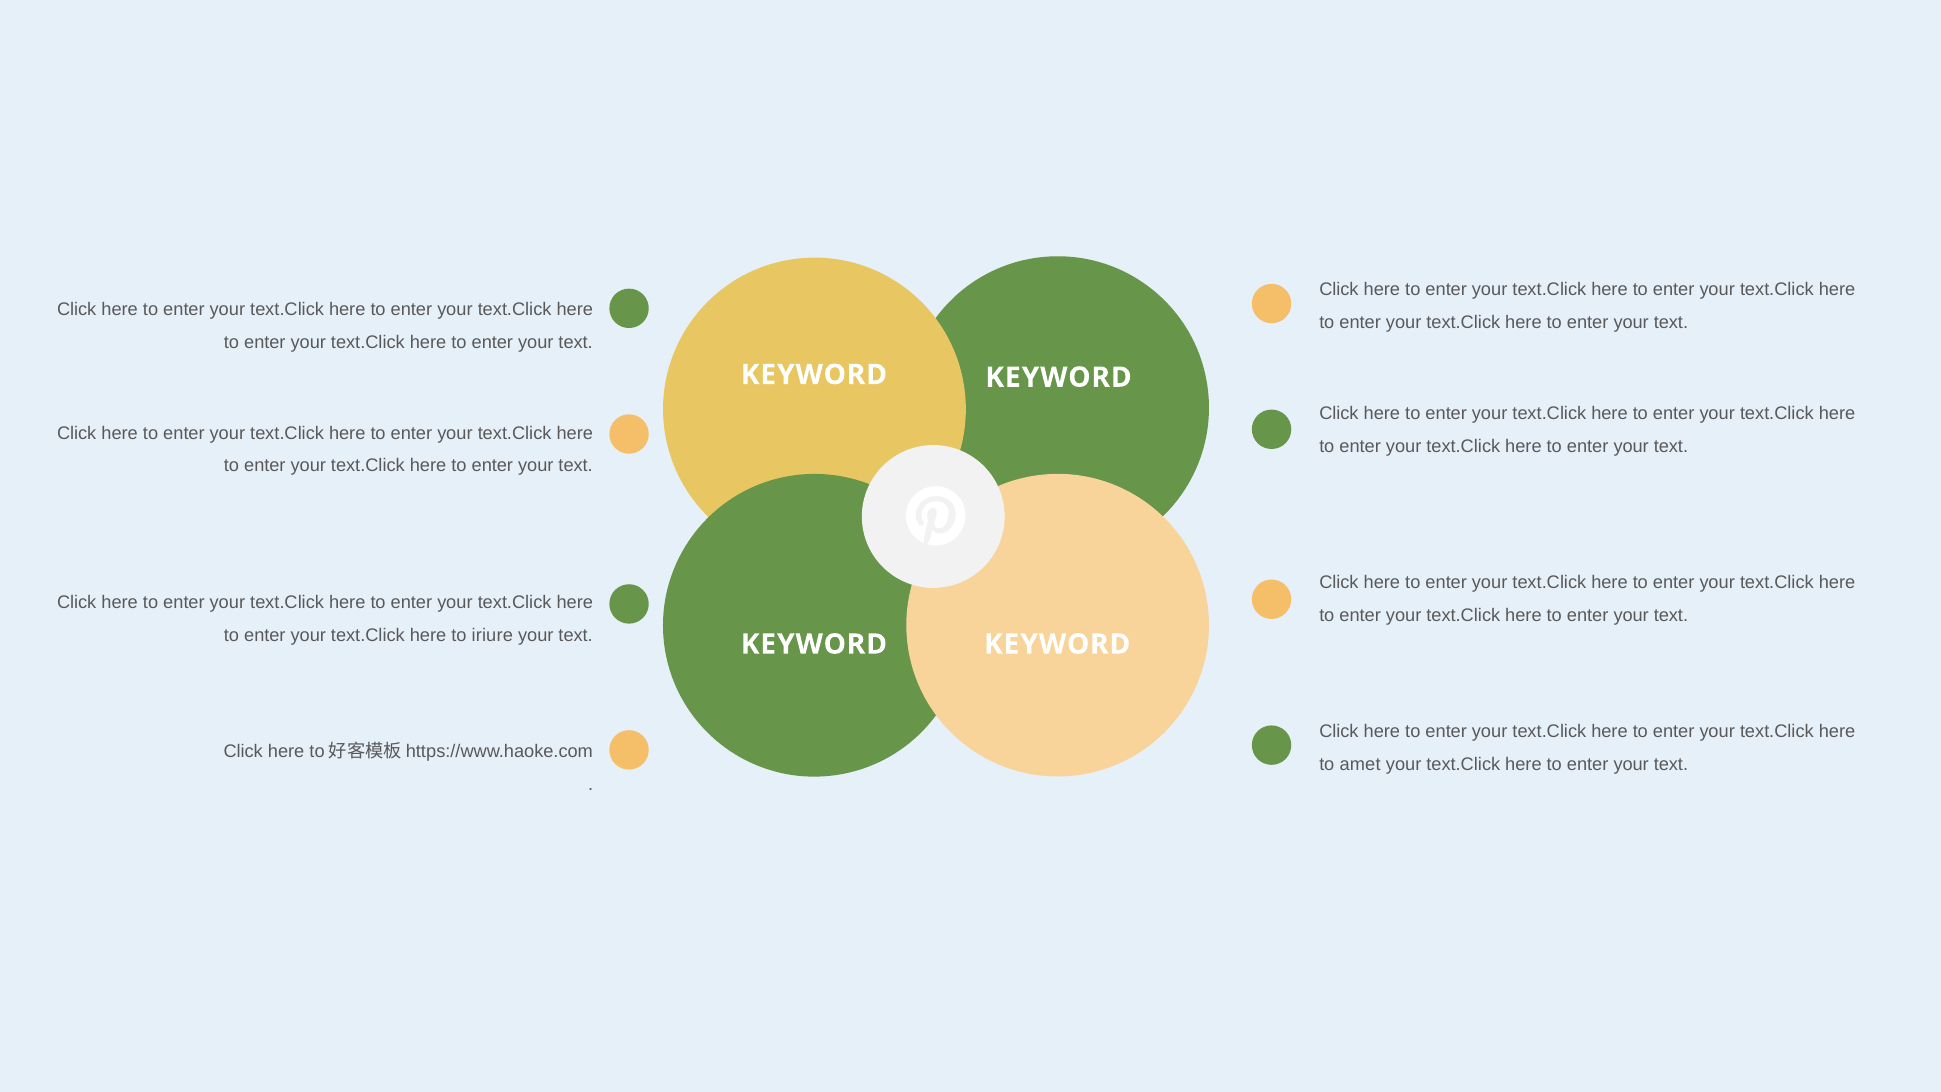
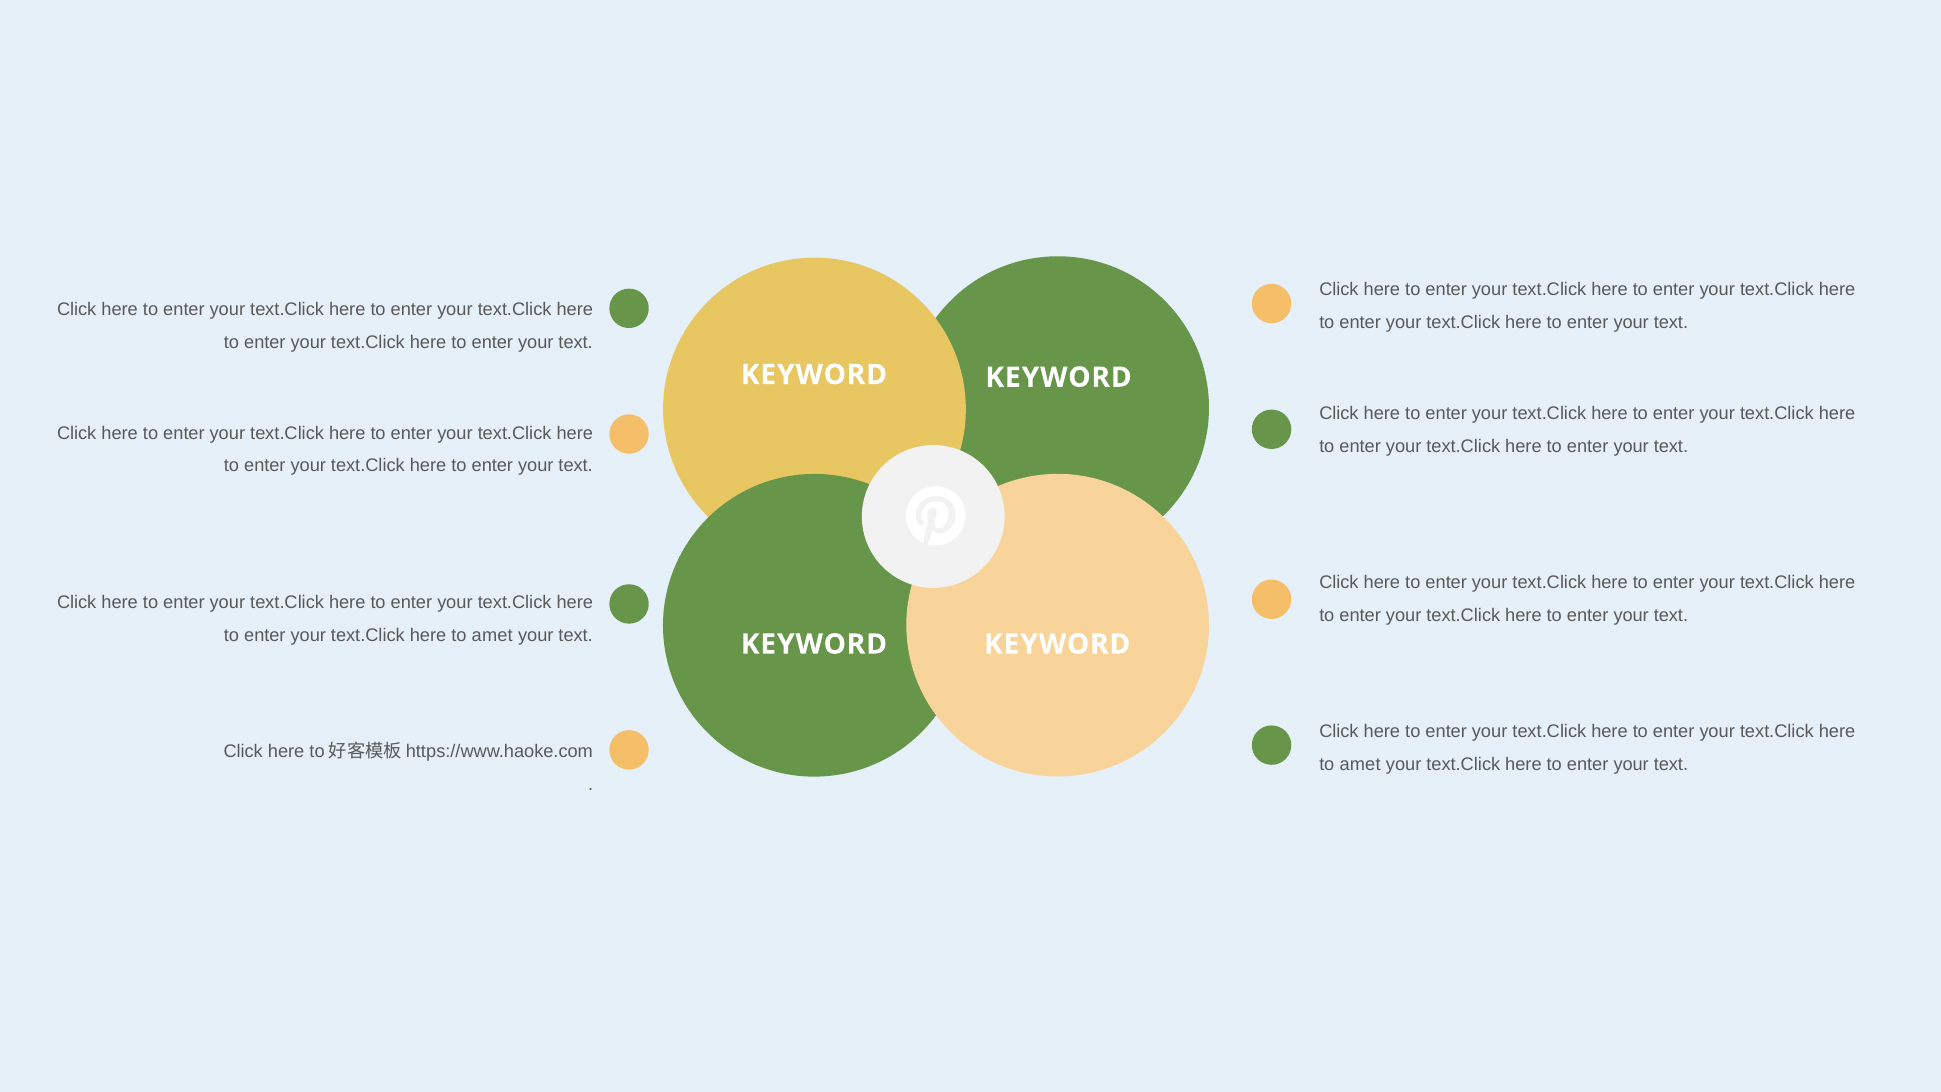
iriure: iriure -> amet (492, 635)
